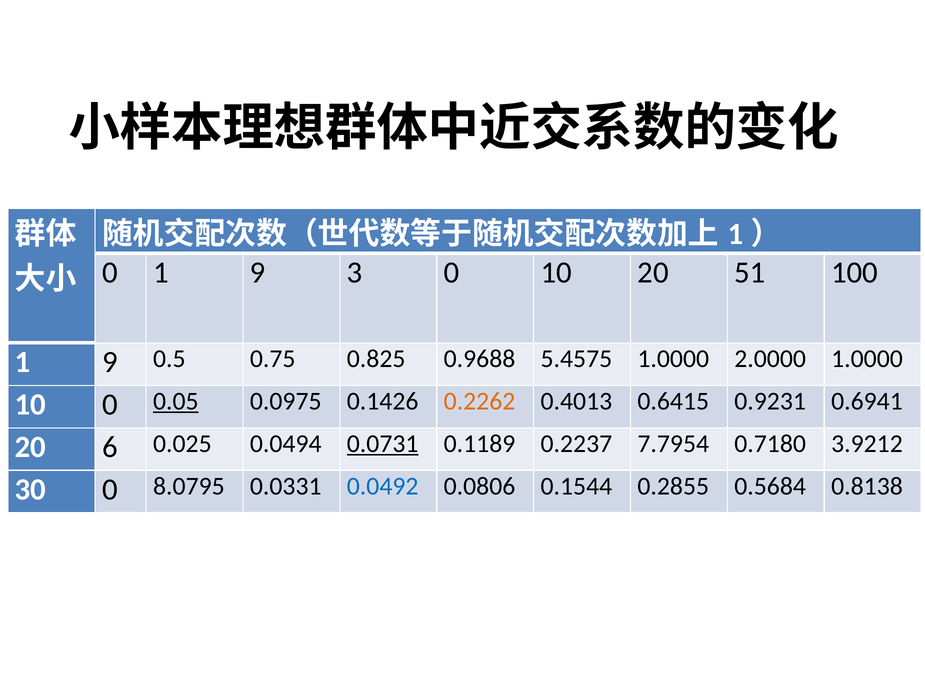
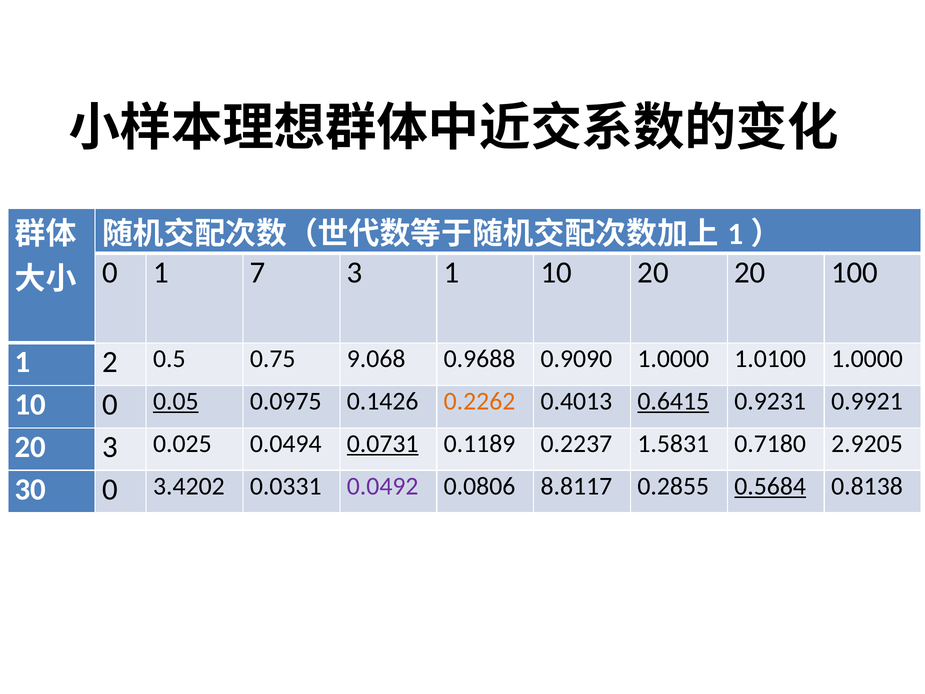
0 1 9: 9 -> 7 (258, 272)
3 0: 0 -> 1 (452, 272)
20 51: 51 -> 20 (750, 272)
9: 9 -> 2 (110, 362)
0.825: 0.825 -> 9.068 (376, 359)
5.4575: 5.4575 -> 0.9090 (576, 359)
2.0000: 2.0000 -> 1.0100 (770, 359)
0.6415 underline: none -> present (673, 401)
0.6941: 0.6941 -> 0.9921 (867, 401)
20 6: 6 -> 3 (110, 447)
7.7954: 7.7954 -> 1.5831 (673, 444)
3.9212: 3.9212 -> 2.9205 (867, 444)
8.0795: 8.0795 -> 3.4202 (189, 486)
0.0492 colour: blue -> purple (383, 486)
0.1544: 0.1544 -> 8.8117 (576, 486)
0.5684 underline: none -> present (770, 486)
